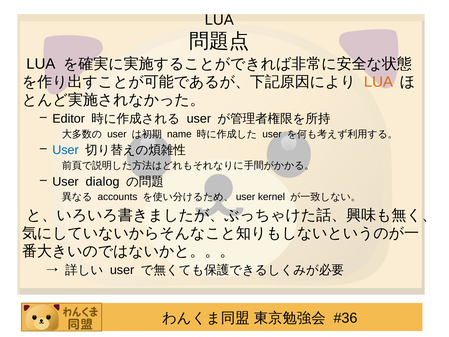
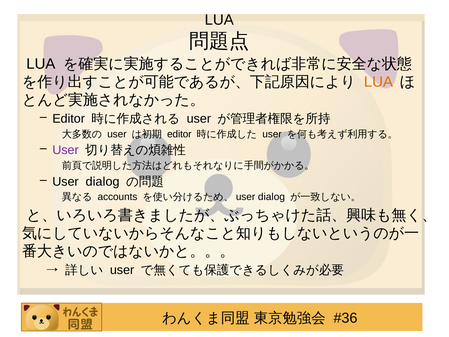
name: name -> editor (179, 134)
User colour: blue -> purple (66, 150)
kernel: kernel -> dialog (271, 197)
